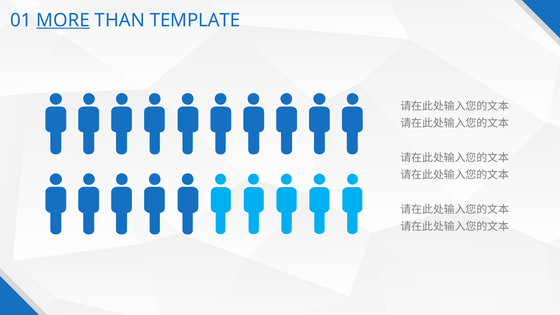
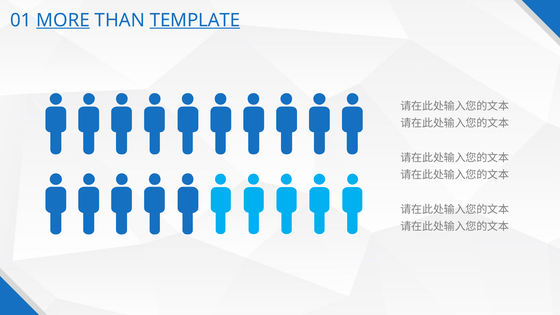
TEMPLATE underline: none -> present (195, 20)
